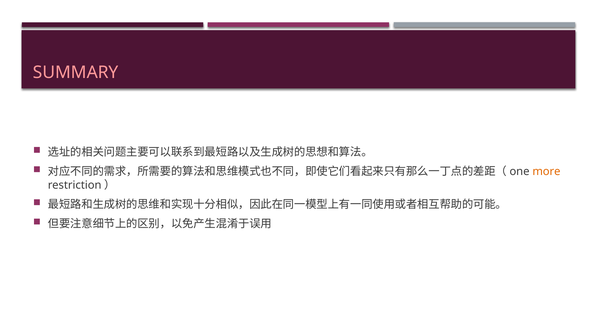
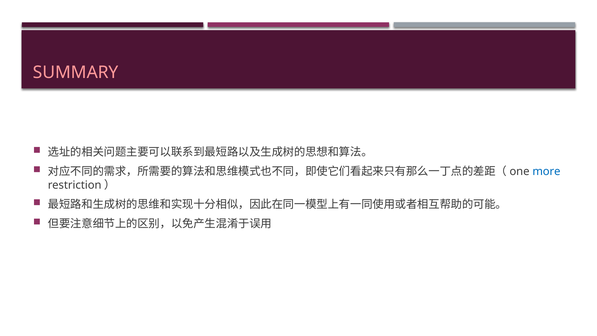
more colour: orange -> blue (546, 171)
